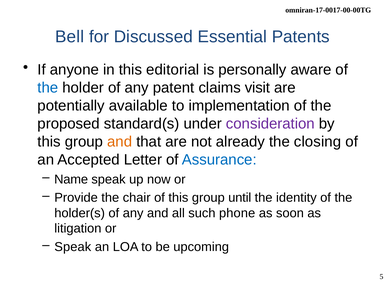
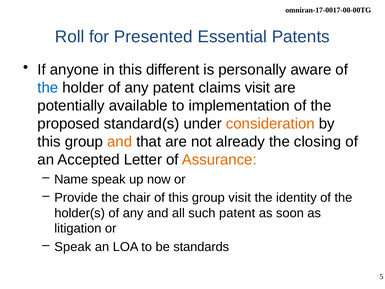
Bell: Bell -> Roll (70, 37)
Discussed: Discussed -> Presented (153, 37)
editorial: editorial -> different (173, 70)
consideration colour: purple -> orange (270, 124)
Assurance colour: blue -> orange (219, 160)
group until: until -> visit (240, 198)
such phone: phone -> patent (237, 213)
upcoming: upcoming -> standards (201, 247)
